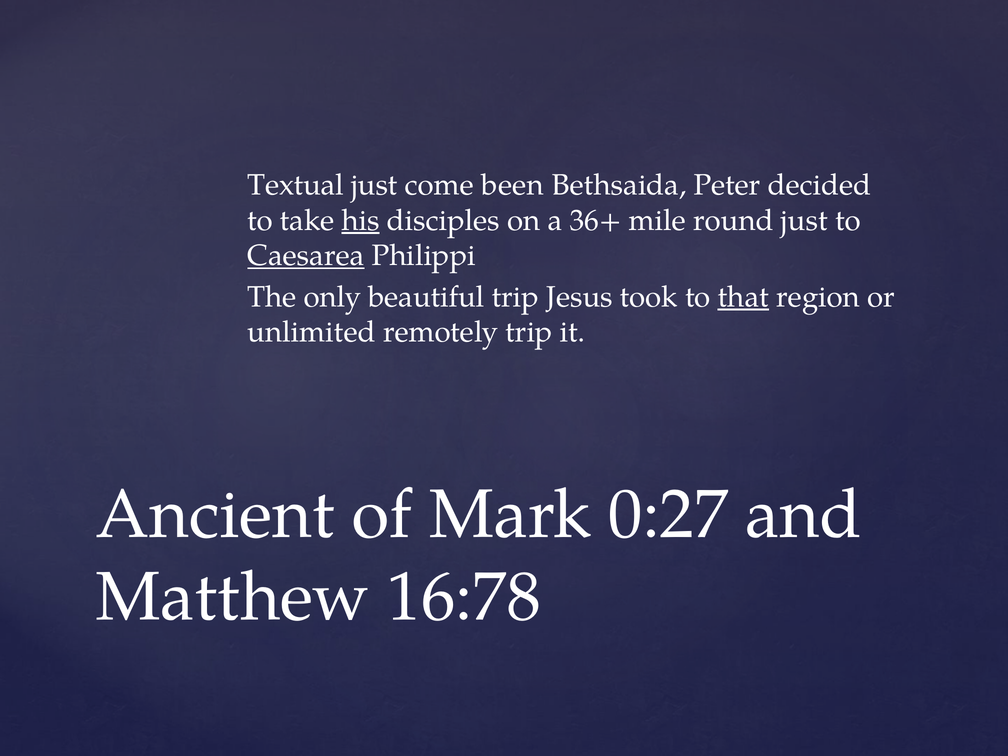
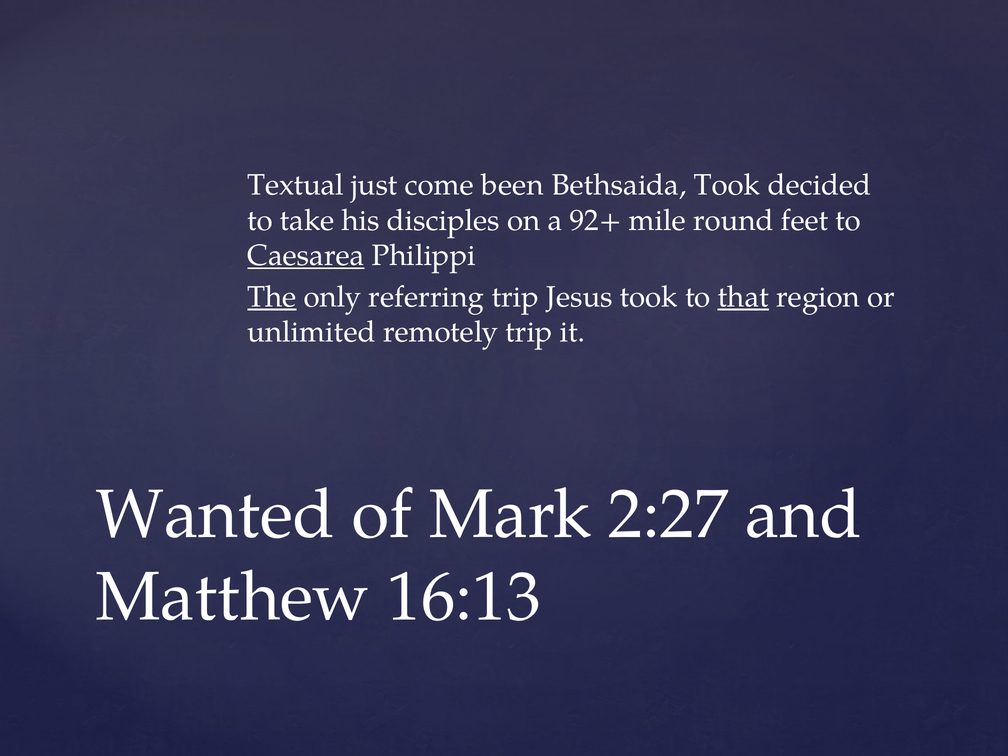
Bethsaida Peter: Peter -> Took (727, 185)
his underline: present -> none (361, 220)
36+: 36+ -> 92+ (596, 220)
round just: just -> feet (805, 220)
The underline: none -> present (272, 297)
beautiful: beautiful -> referring (426, 297)
Ancient: Ancient -> Wanted (215, 515)
0:27: 0:27 -> 2:27 (668, 515)
16:78: 16:78 -> 16:13 (464, 597)
